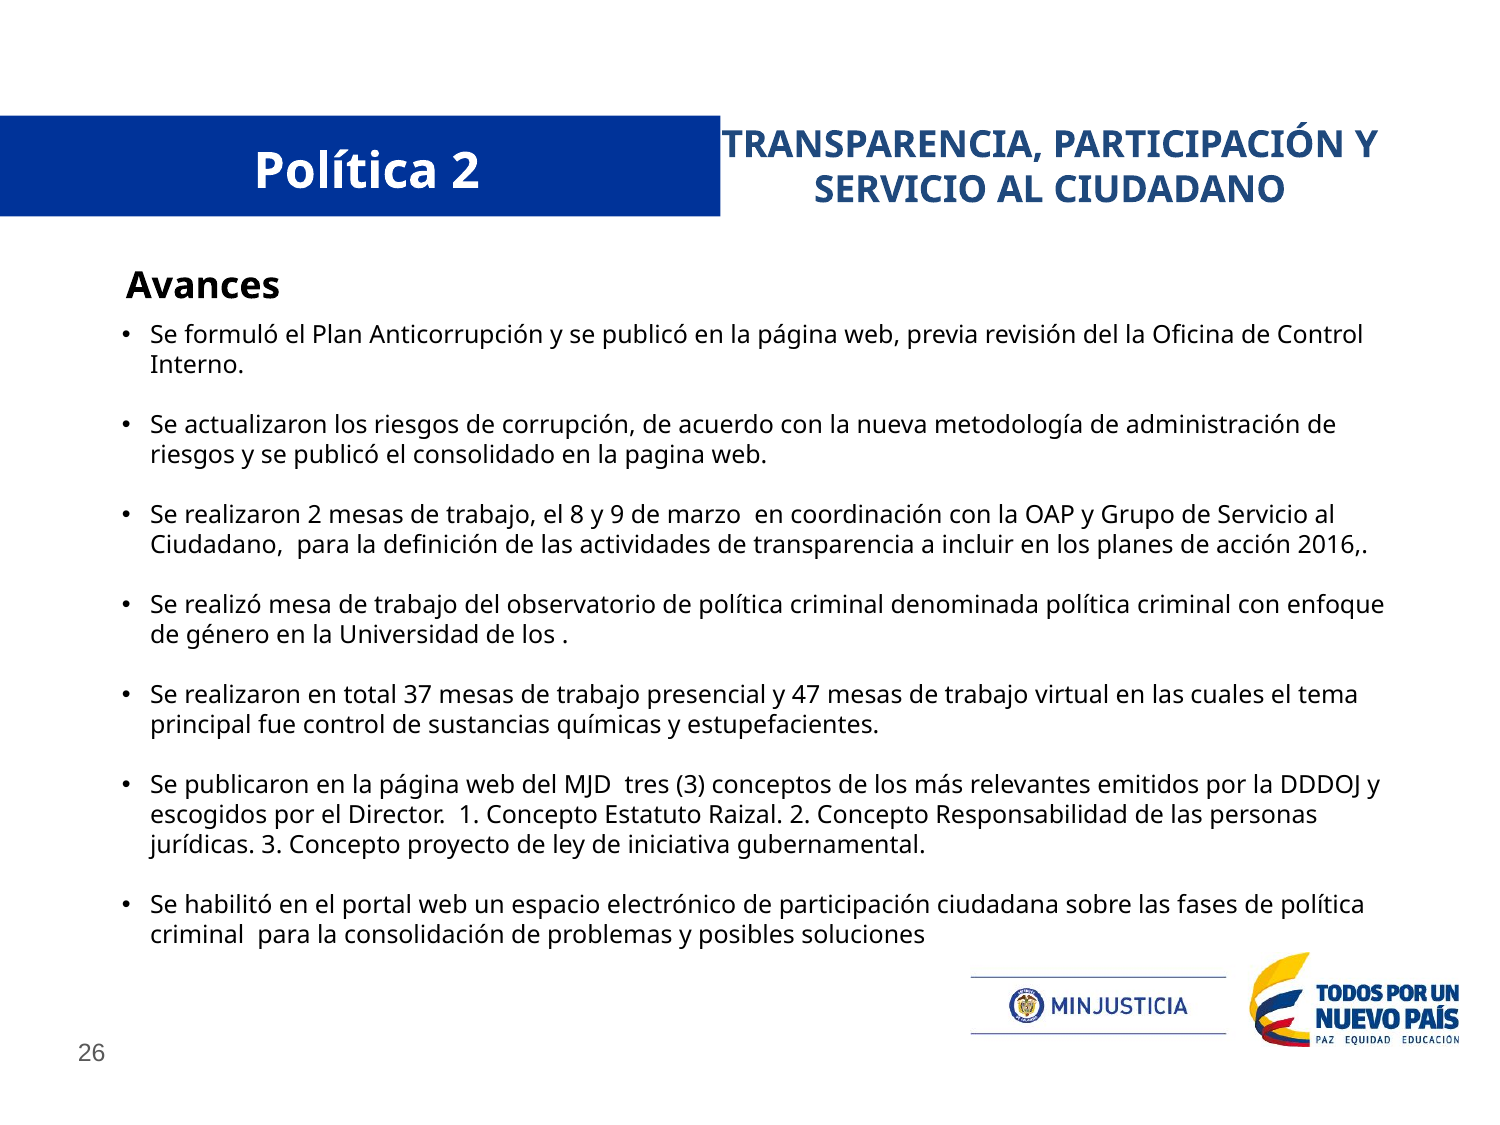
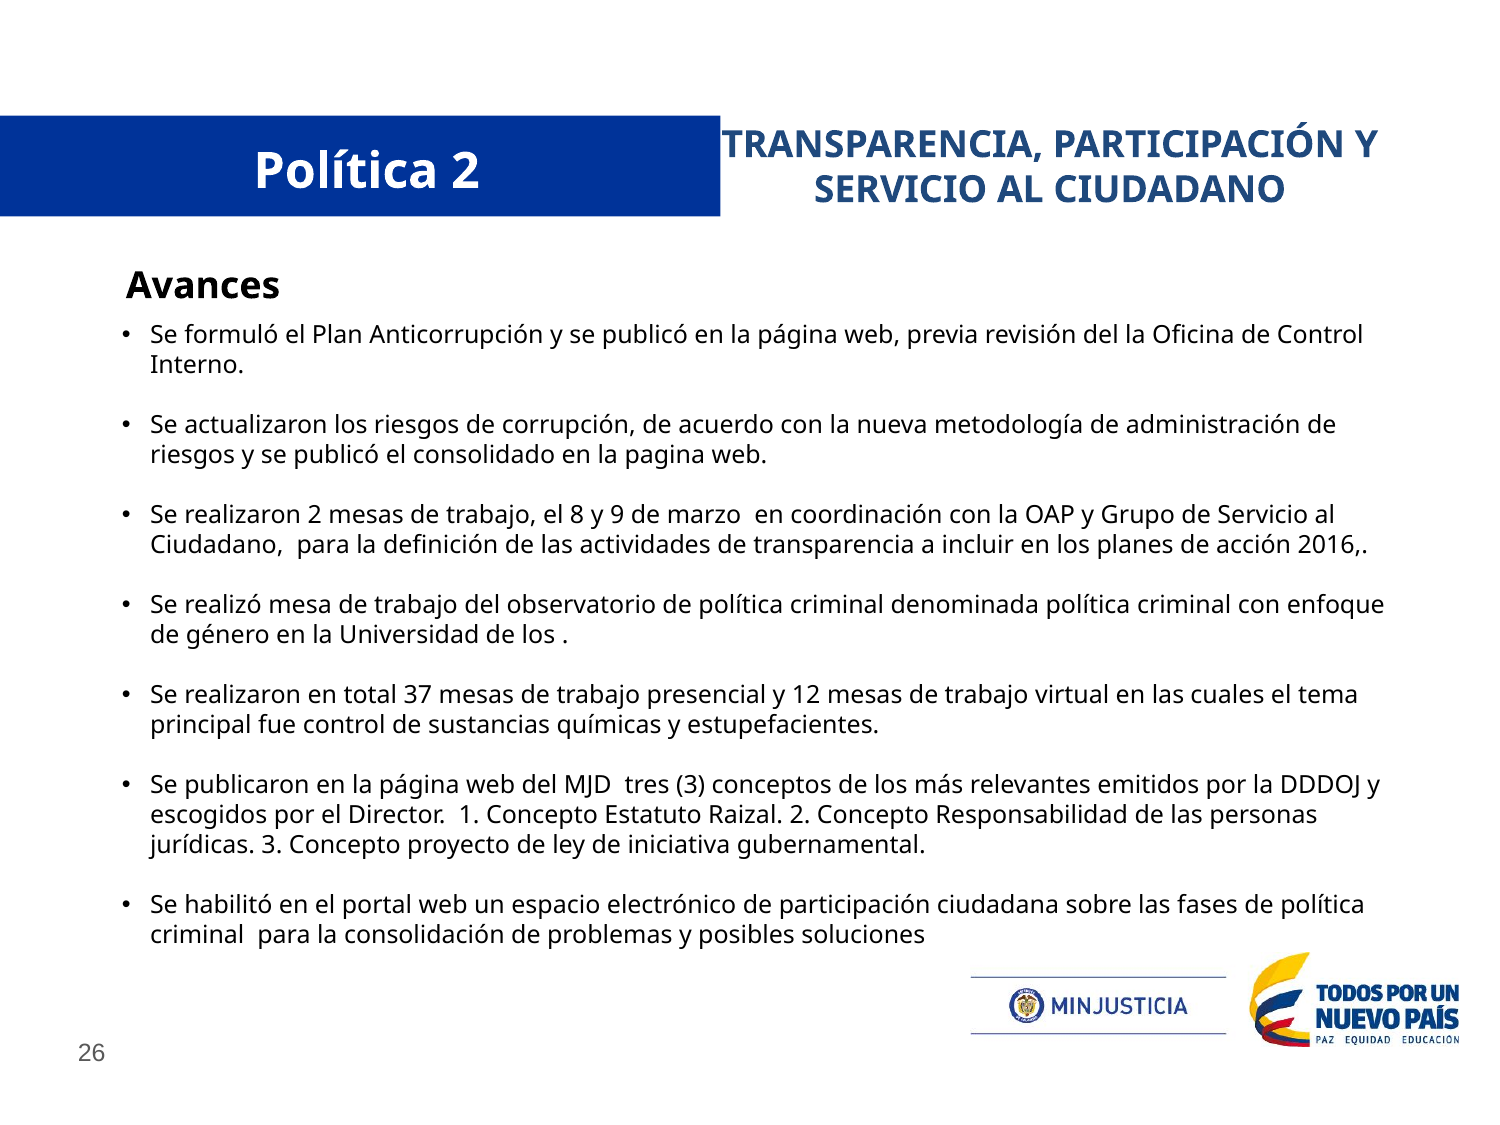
47: 47 -> 12 (806, 695)
